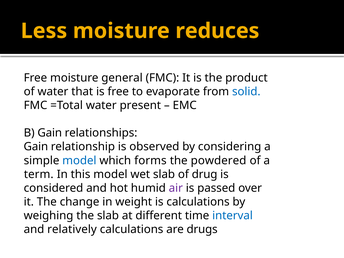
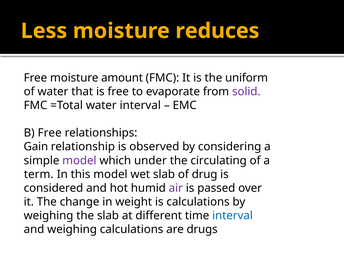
general: general -> amount (122, 78)
product: product -> uniform (247, 78)
solid colour: blue -> purple (246, 92)
water present: present -> interval (140, 105)
B Gain: Gain -> Free (50, 133)
model colour: blue -> purple (79, 160)
forms: forms -> under (150, 160)
powdered: powdered -> circulating (219, 160)
and relatively: relatively -> weighing (72, 229)
